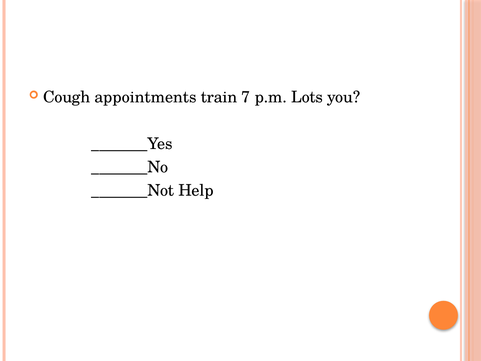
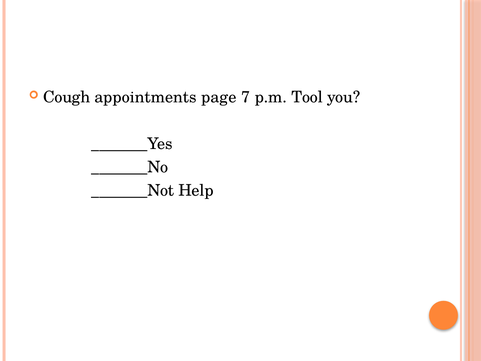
train: train -> page (219, 97)
Lots: Lots -> Tool (307, 97)
